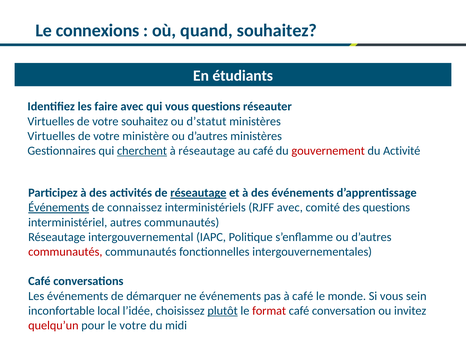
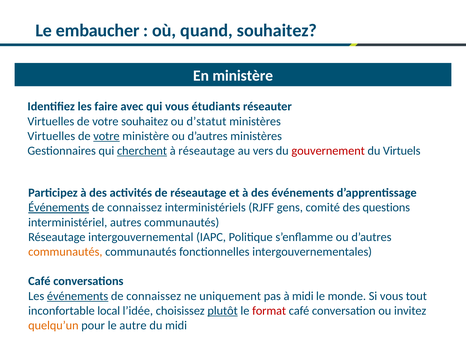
connexions: connexions -> embaucher (98, 31)
En étudiants: étudiants -> ministère (243, 76)
vous questions: questions -> étudiants (216, 107)
votre underline: none -> present (106, 136)
au café: café -> vers (263, 151)
Activité: Activité -> Virtuels (402, 151)
réseautage underline: present -> none (198, 193)
RJFF avec: avec -> gens (290, 208)
communautés colour: red -> orange (65, 252)
événements underline: none -> present (78, 296)
démarquer: démarquer -> connaissez (154, 296)
ne événements: événements -> uniquement (230, 296)
à café: café -> midi (303, 296)
sein: sein -> tout (416, 296)
quelqu’un colour: red -> orange (53, 326)
le votre: votre -> autre (133, 326)
